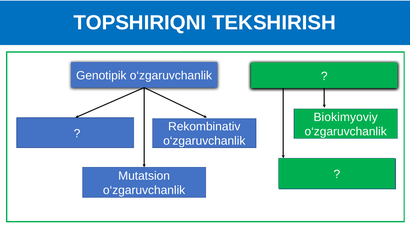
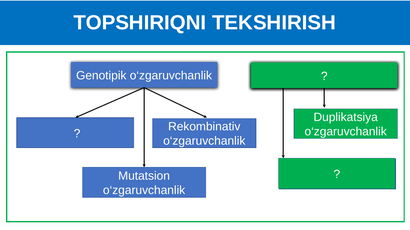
Biokimyoviy: Biokimyoviy -> Duplikatsiya (346, 118)
